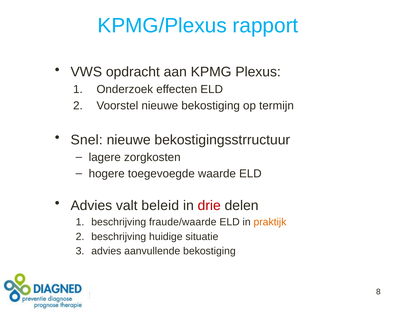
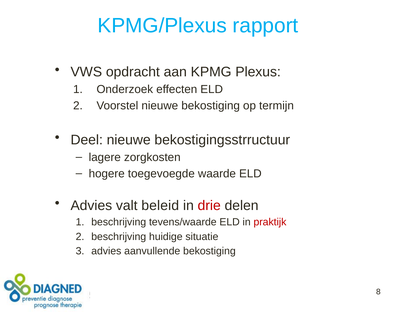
Snel: Snel -> Deel (87, 140)
fraude/waarde: fraude/waarde -> tevens/waarde (183, 222)
praktijk colour: orange -> red (270, 222)
